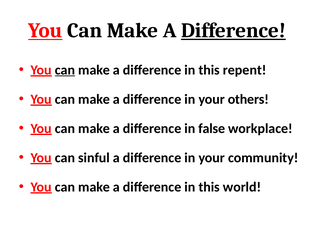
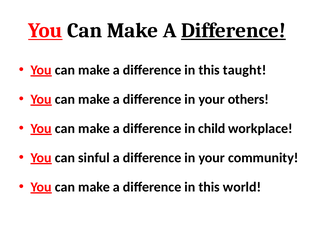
can underline: present -> none (65, 70)
repent: repent -> taught (245, 70)
false: false -> child (212, 129)
